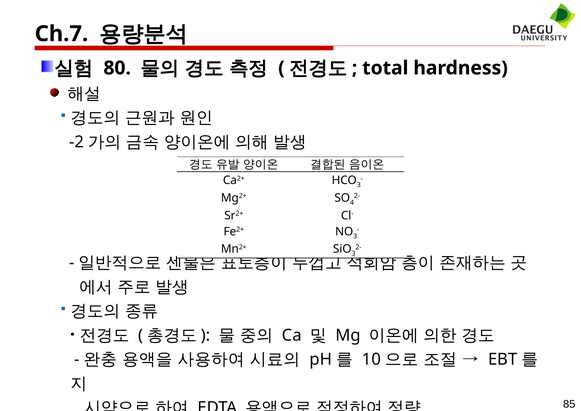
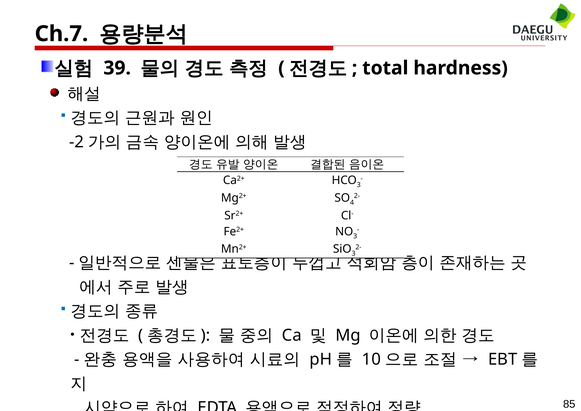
80: 80 -> 39 (117, 68)
